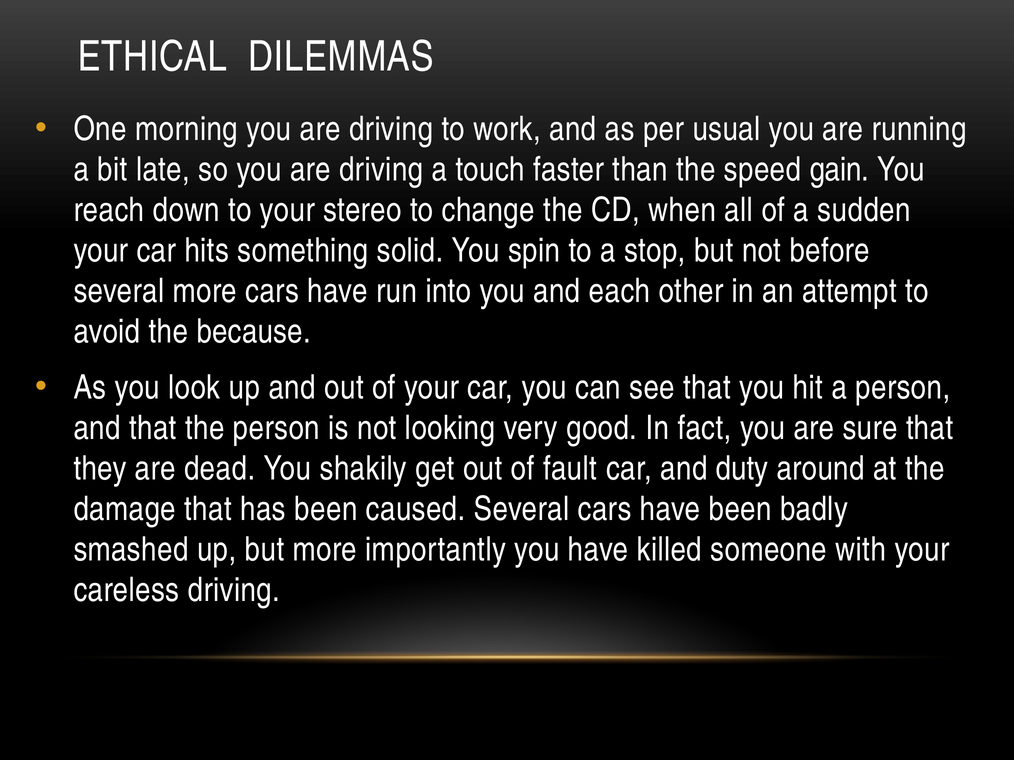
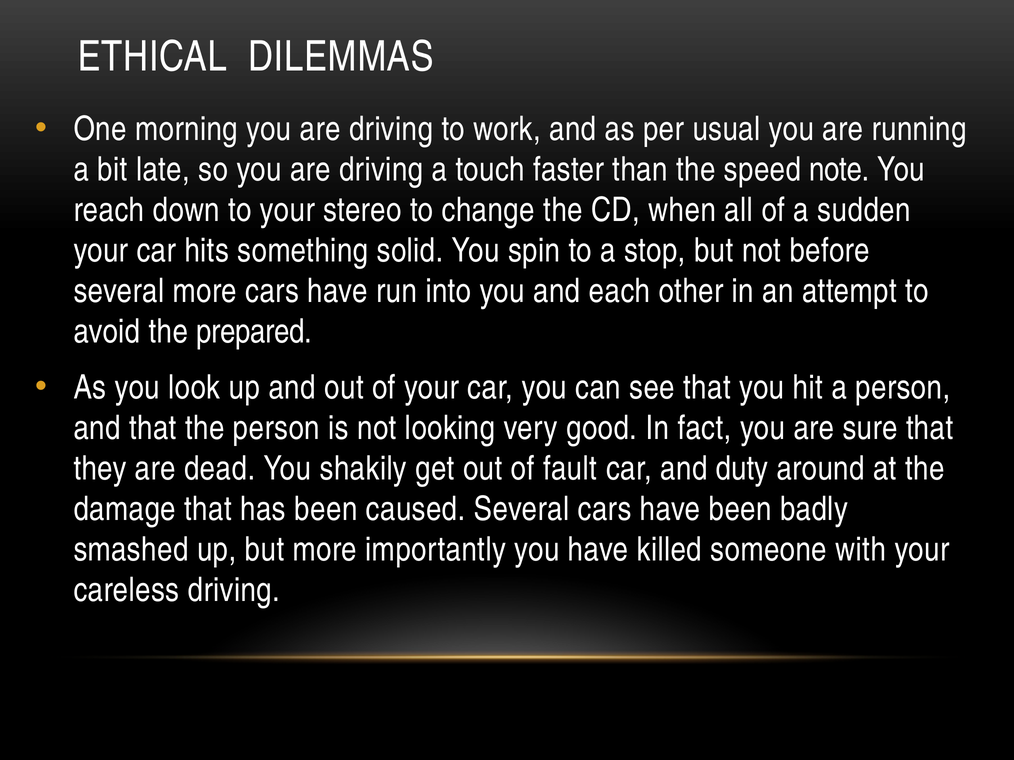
gain: gain -> note (839, 170)
because: because -> prepared (254, 332)
